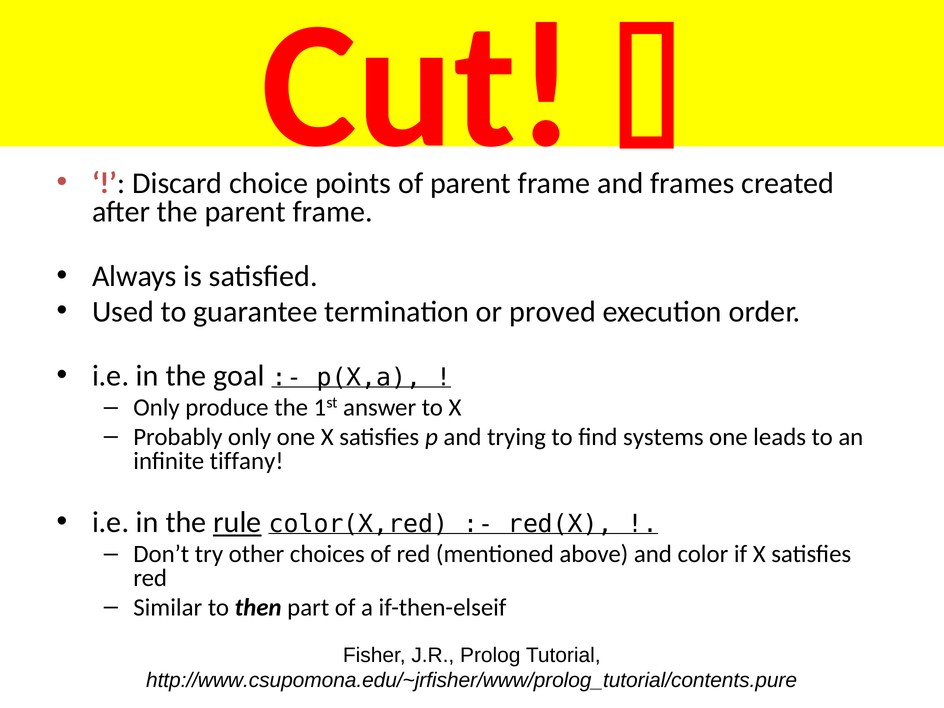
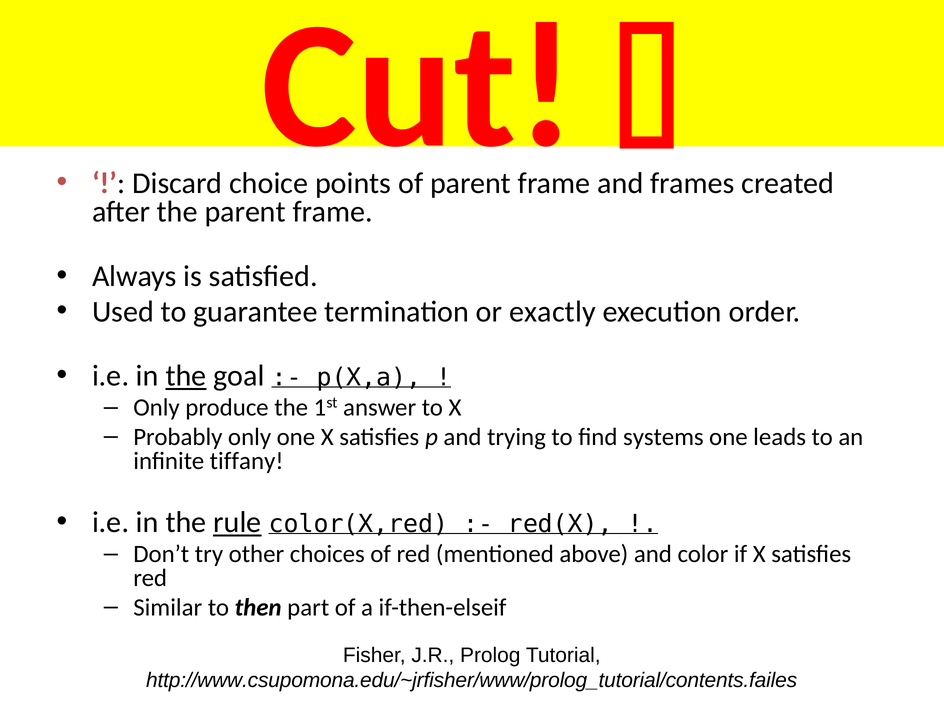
proved: proved -> exactly (553, 312)
the underline: none -> present (186, 376)
http://www.csupomona.edu/~jrfisher/www/prolog_tutorial/contents.pure: http://www.csupomona.edu/~jrfisher/www/prolog_tutorial/contents.pure -> http://www.csupomona.edu/~jrfisher/www/prolog_tutorial/contents.failes (472, 680)
